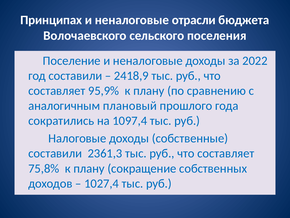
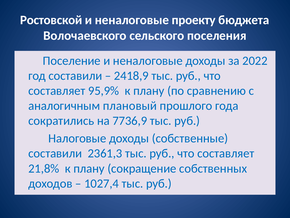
Принципах: Принципах -> Ростовской (51, 20)
отрасли: отрасли -> проекту (194, 20)
1097,4: 1097,4 -> 7736,9 (130, 121)
75,8%: 75,8% -> 21,8% (44, 168)
